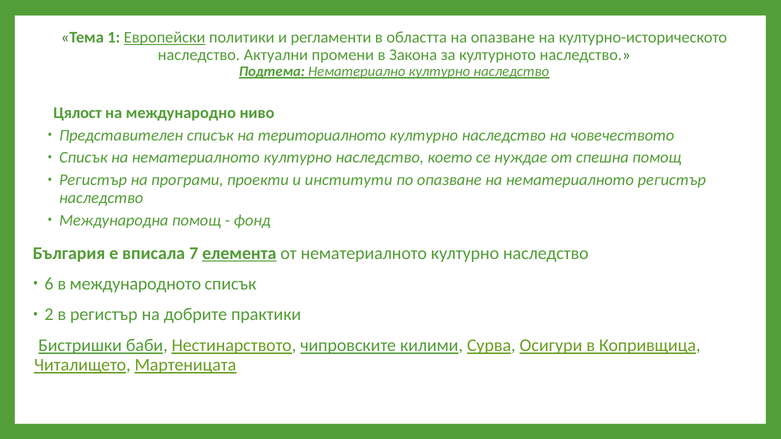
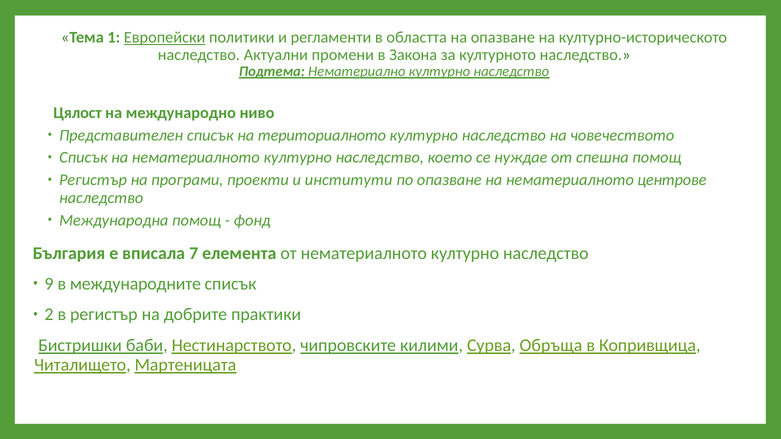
нематериалното регистър: регистър -> центрове (672, 180)
елемента underline: present -> none (239, 253)
6: 6 -> 9 (49, 284)
международното: международното -> международните (135, 284)
Осигури: Осигури -> Обръща (551, 346)
